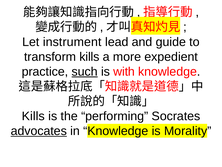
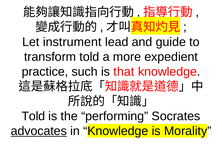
transform kills: kills -> told (89, 57)
such underline: present -> none (85, 71)
with: with -> that (124, 71)
Kills: Kills -> Told (33, 116)
